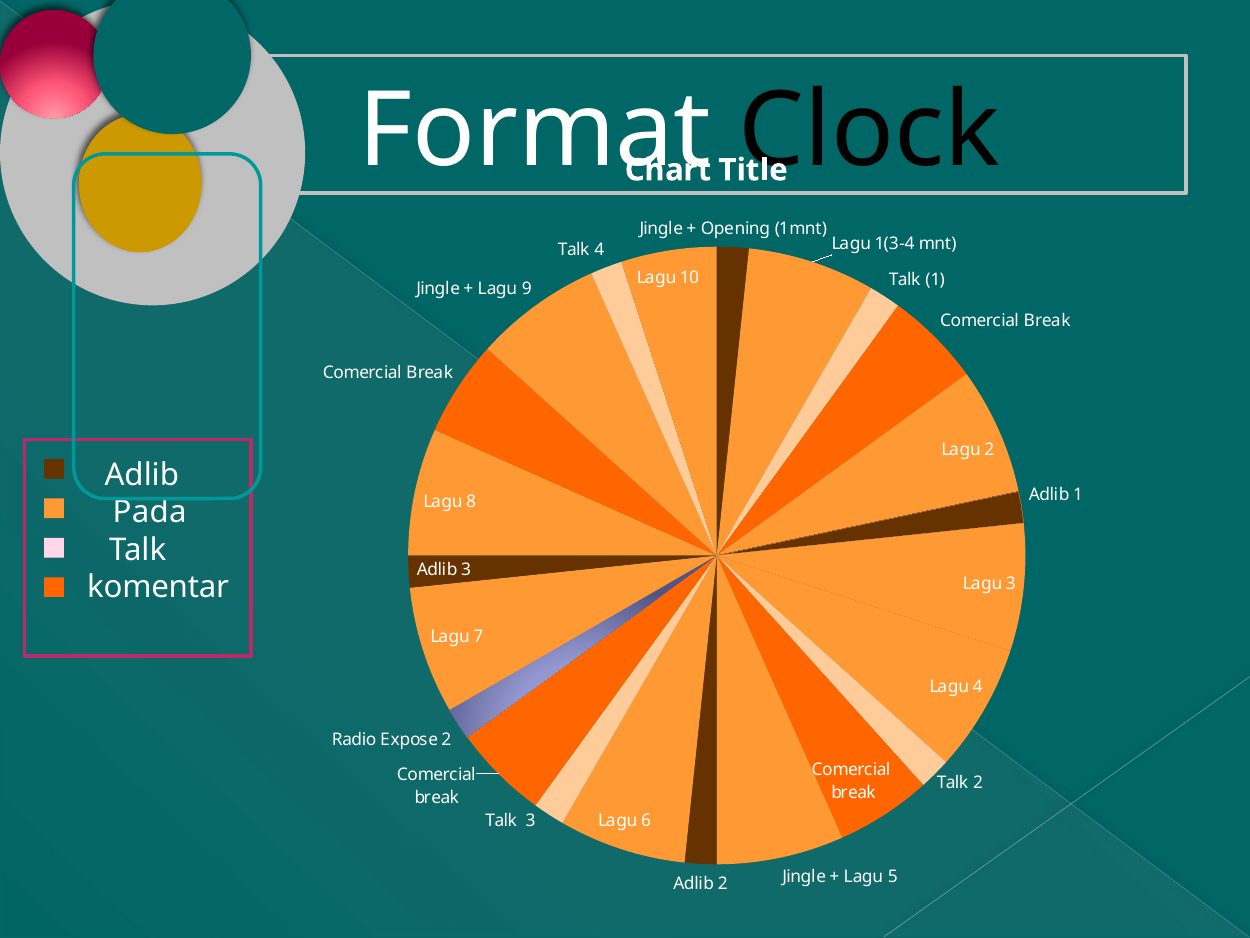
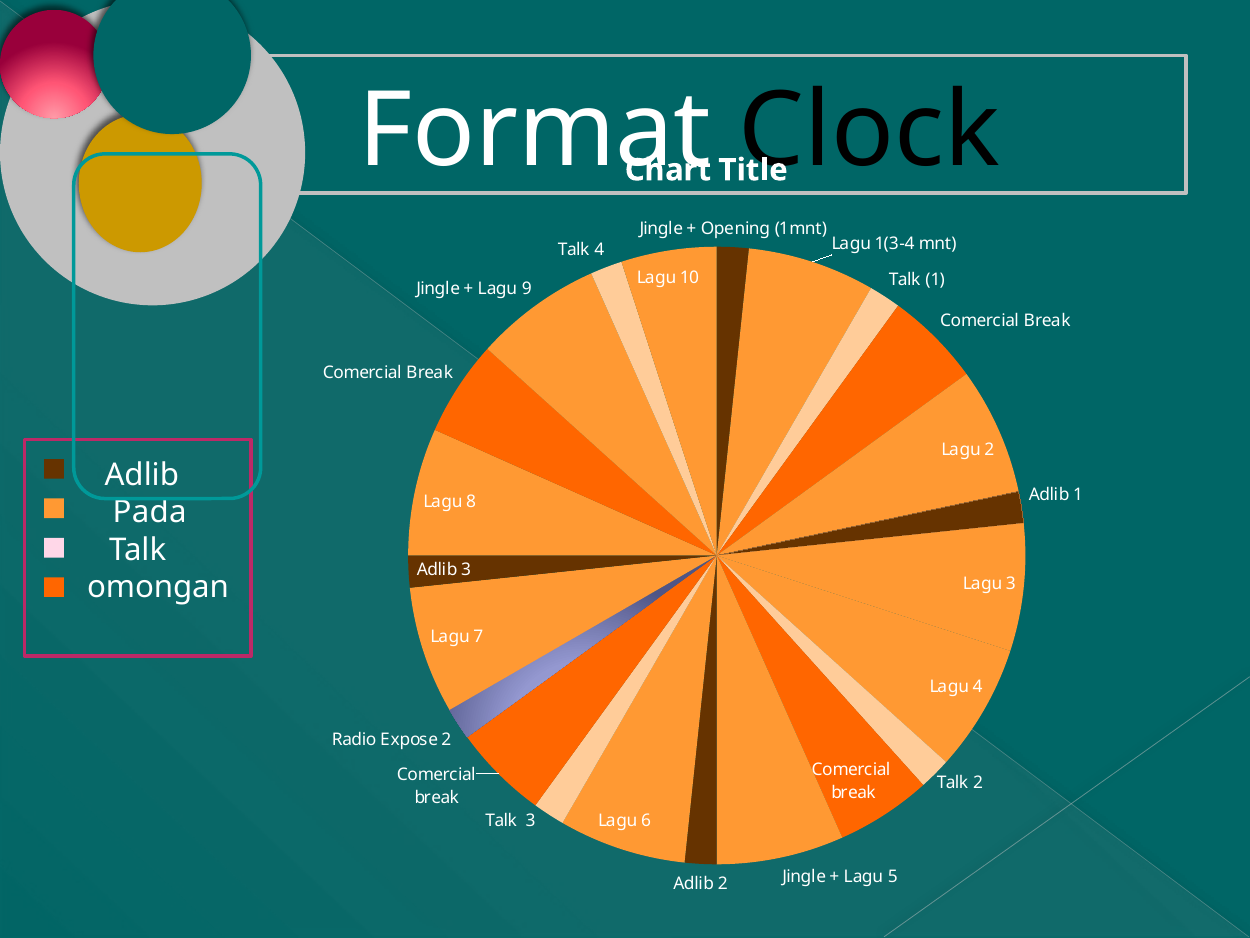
komentar: komentar -> omongan (158, 587)
